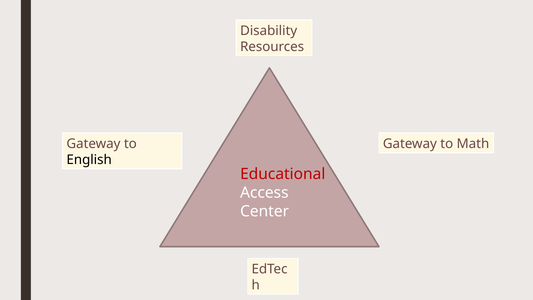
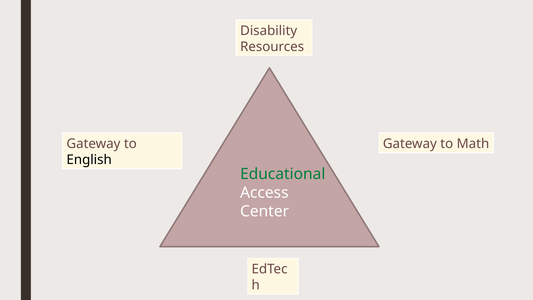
Educational colour: red -> green (283, 174)
